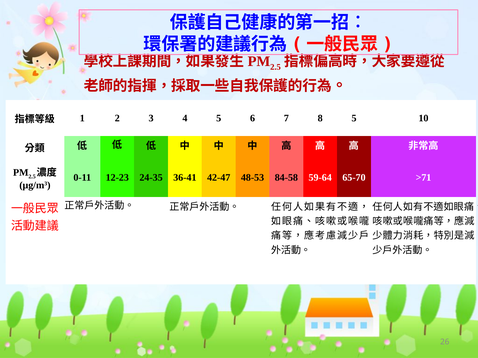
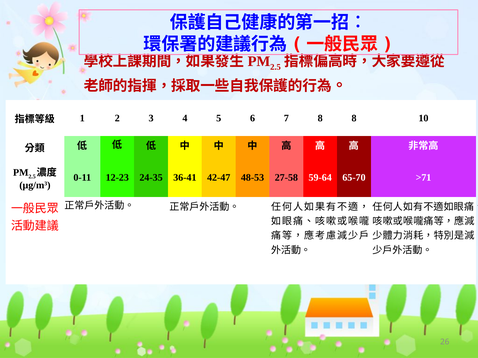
8 5: 5 -> 8 (354, 118)
84-58: 84-58 -> 27-58 (286, 178)
